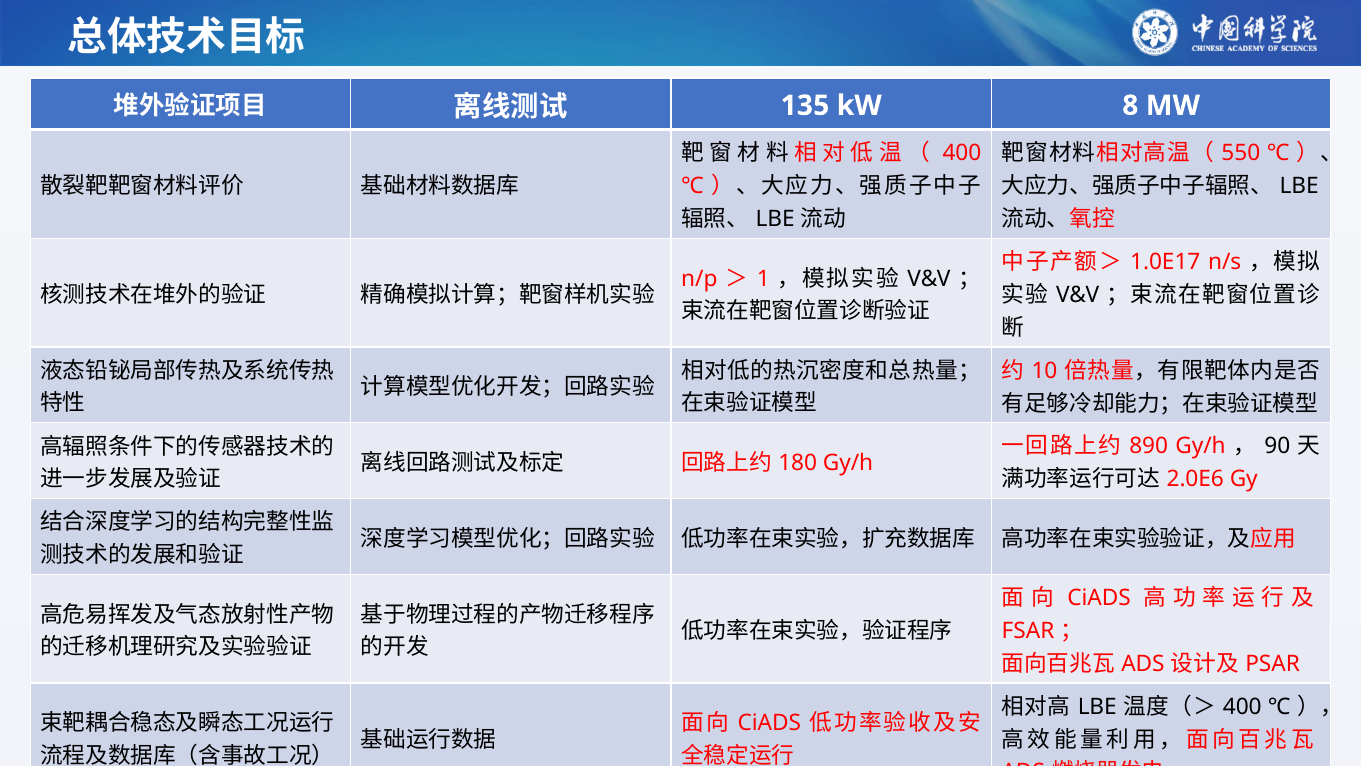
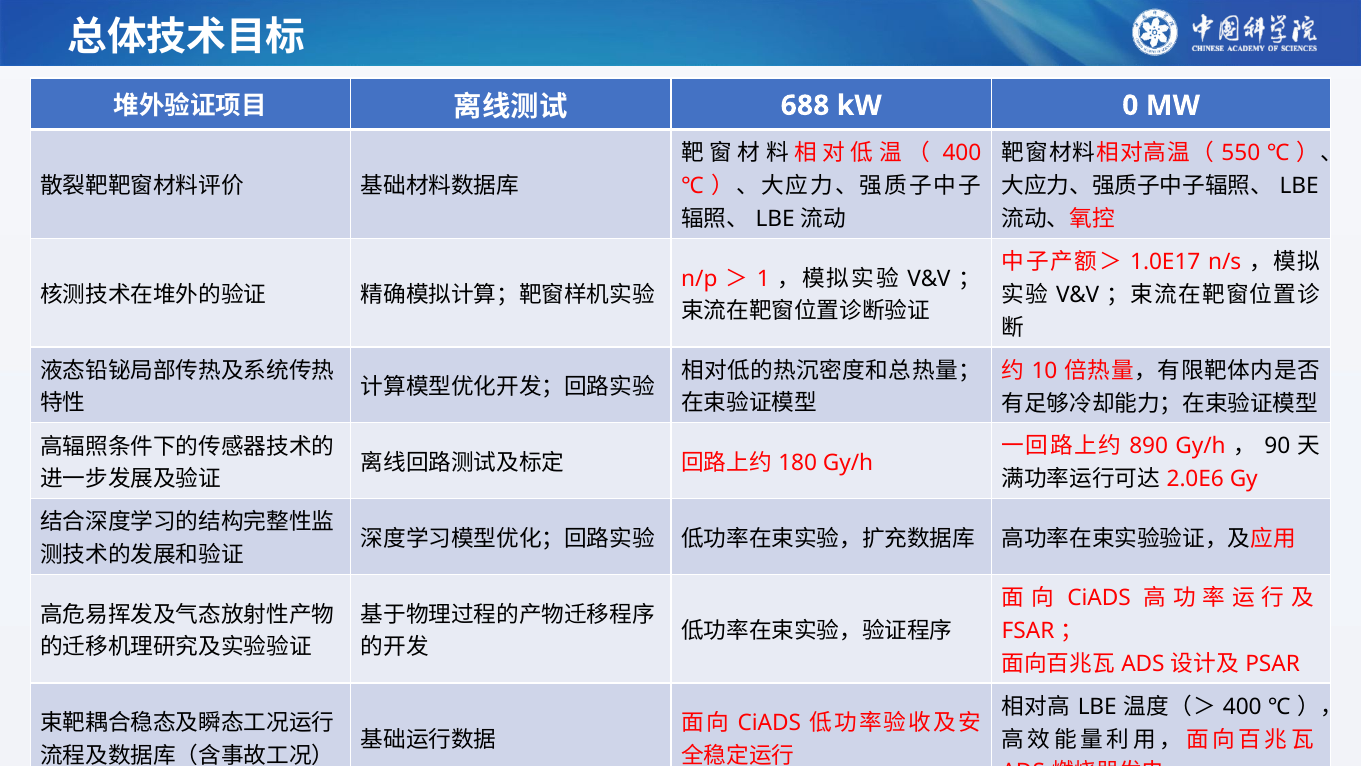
135: 135 -> 688 (805, 105)
8: 8 -> 0 (1130, 105)
